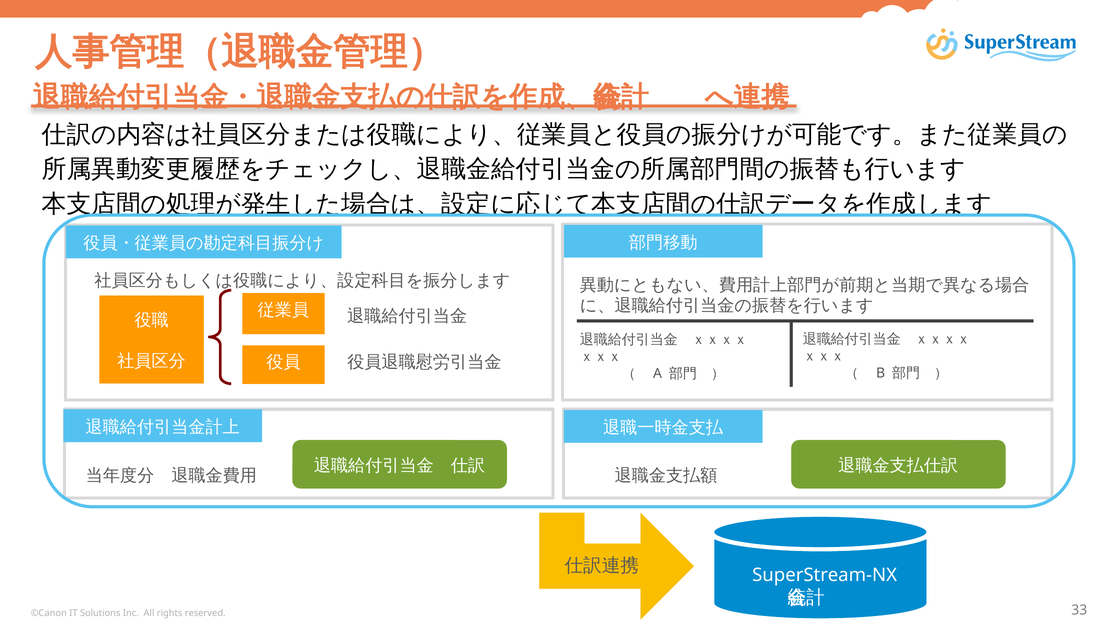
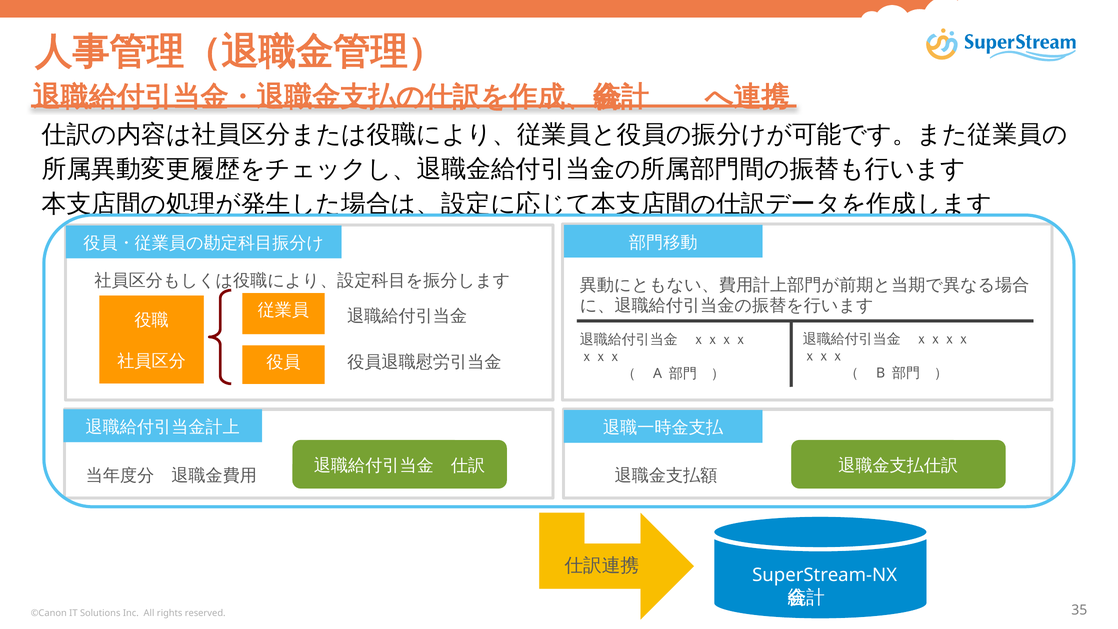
33: 33 -> 35 (1079, 610)
